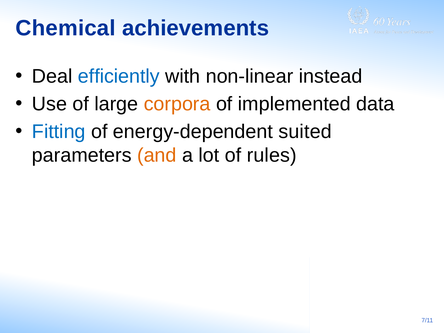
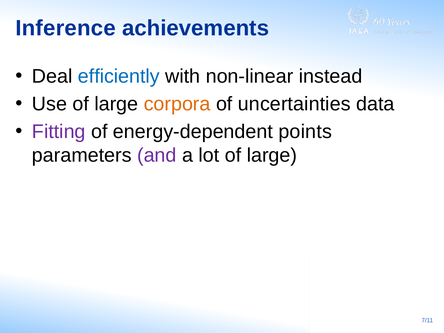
Chemical: Chemical -> Inference (66, 28)
implemented: implemented -> uncertainties (294, 104)
Fitting colour: blue -> purple (59, 132)
suited: suited -> points (305, 132)
and colour: orange -> purple (157, 155)
lot of rules: rules -> large (272, 155)
